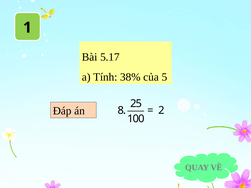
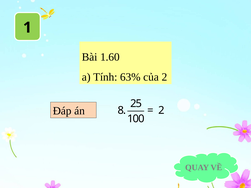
5.17: 5.17 -> 1.60 (110, 57)
38%: 38% -> 63% (130, 77)
của 5: 5 -> 2 (164, 77)
